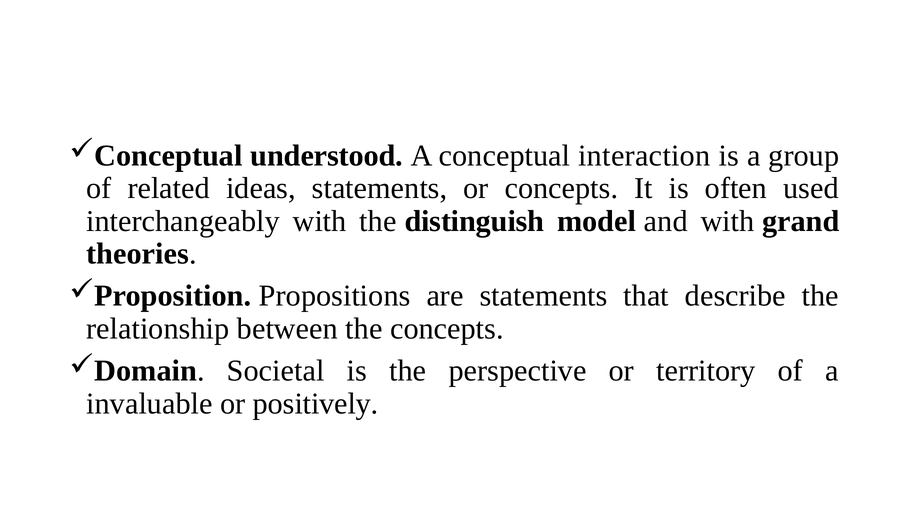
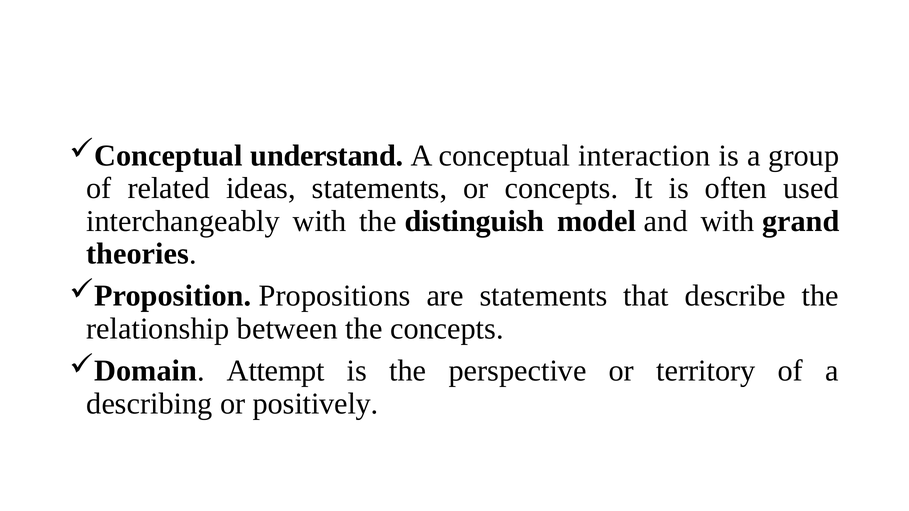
understood: understood -> understand (327, 156)
Societal: Societal -> Attempt (276, 371)
invaluable: invaluable -> describing (149, 404)
